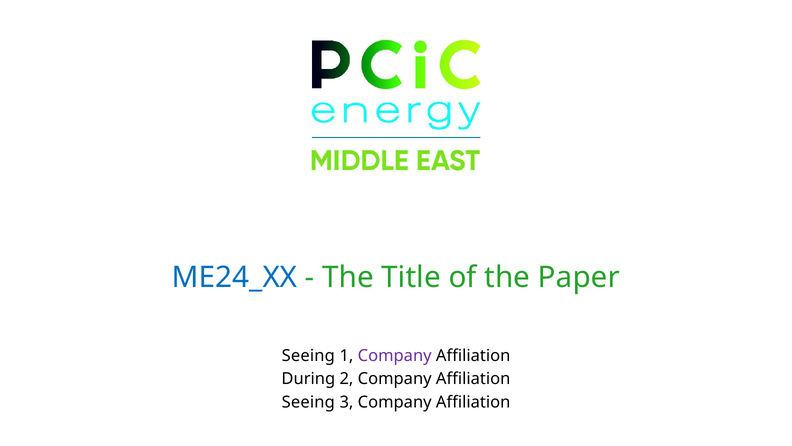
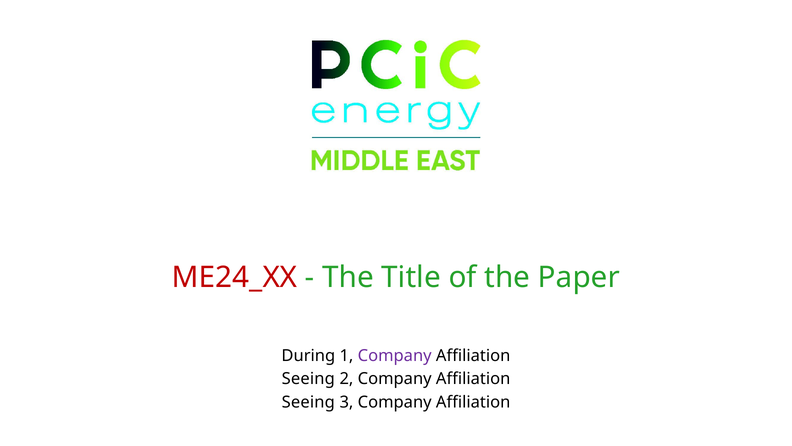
ME24_XX colour: blue -> red (235, 277)
Seeing: Seeing -> During (308, 355)
During: During -> Seeing (308, 379)
